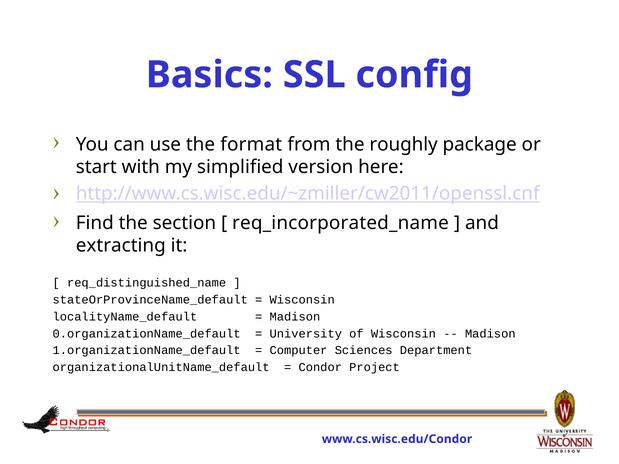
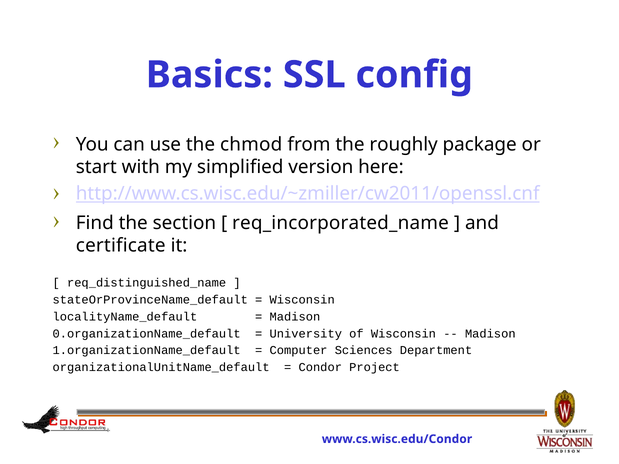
format: format -> chmod (251, 144)
extracting: extracting -> certificate (121, 246)
